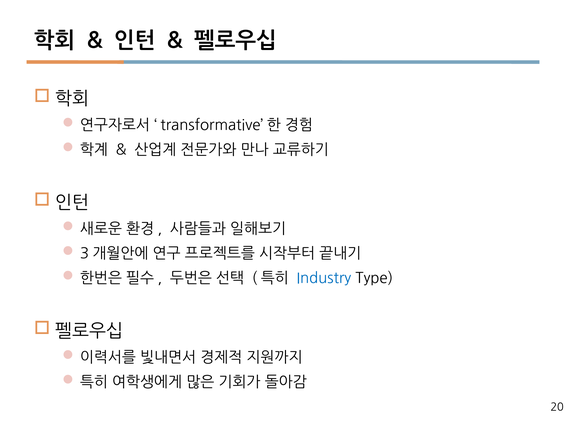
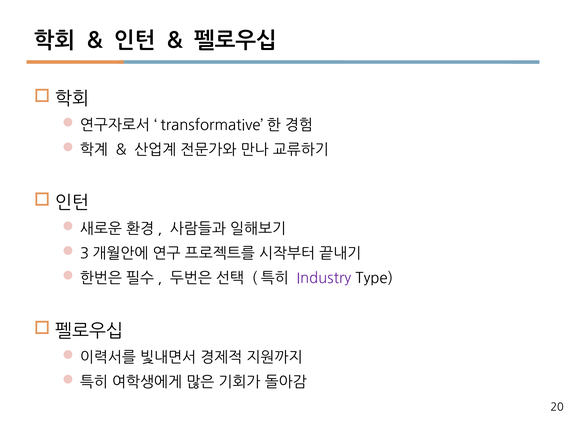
Industry colour: blue -> purple (324, 278)
